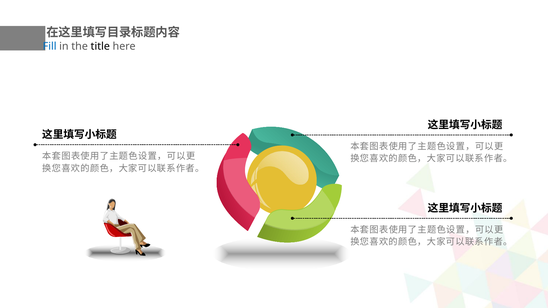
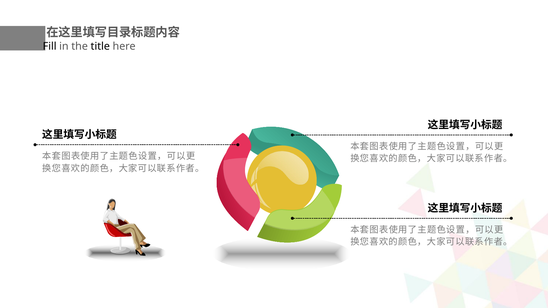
Fill colour: blue -> black (50, 46)
